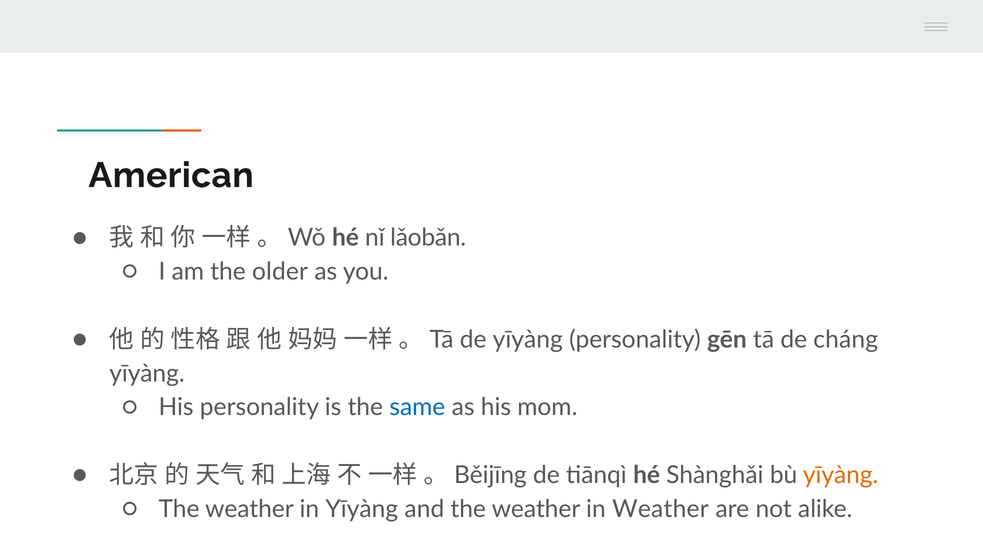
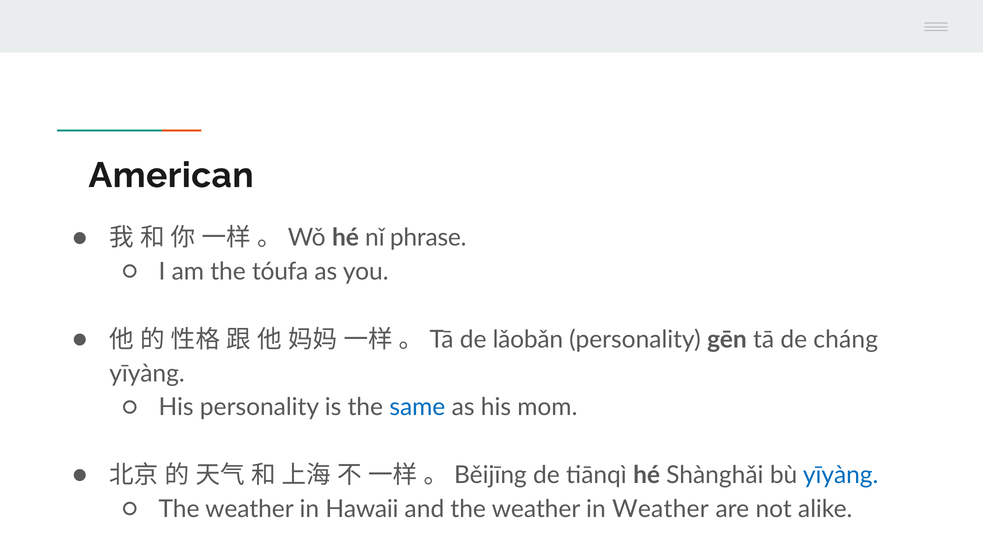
lǎobǎn: lǎobǎn -> phrase (428, 238)
older: older -> tóufa (280, 272)
de yīyàng: yīyàng -> lǎobǎn (528, 339)
yīyàng colour: orange -> blue (841, 475)
in Yīyàng: Yīyàng -> Hawaii (362, 509)
